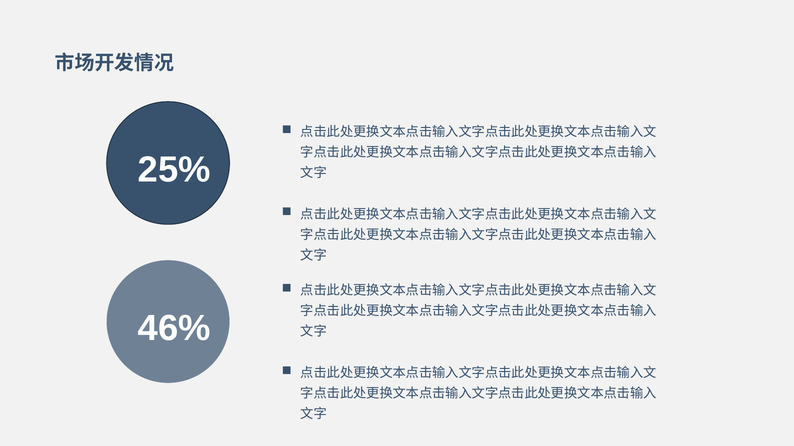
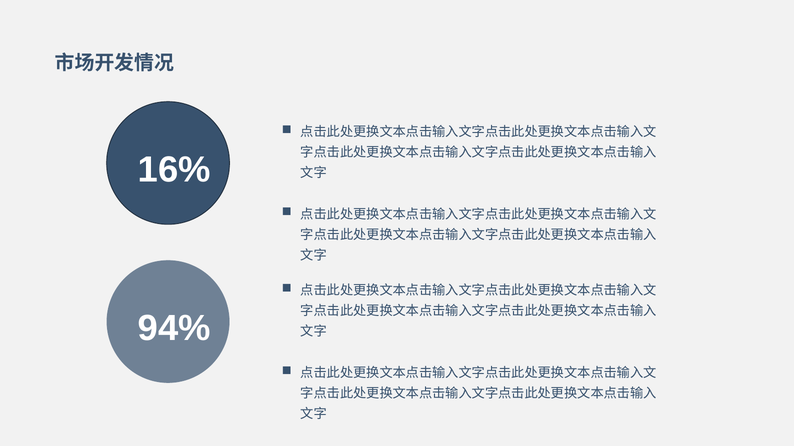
25%: 25% -> 16% (174, 170)
46%: 46% -> 94% (174, 329)
